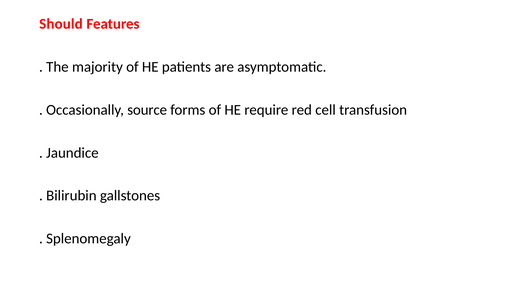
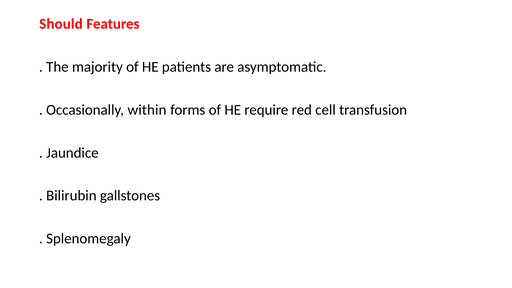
source: source -> within (147, 110)
